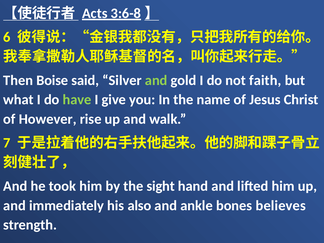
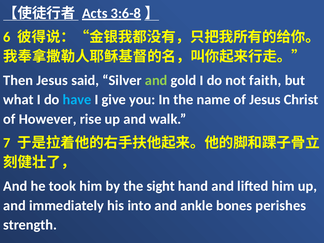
Then Boise: Boise -> Jesus (52, 80)
have colour: light green -> light blue (77, 100)
also: also -> into (139, 206)
believes: believes -> perishes (281, 206)
